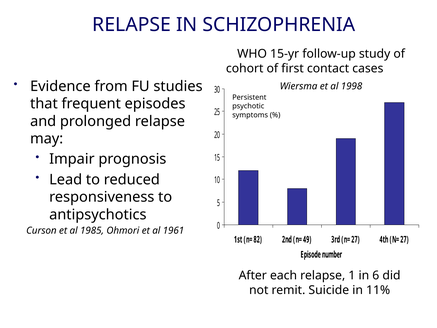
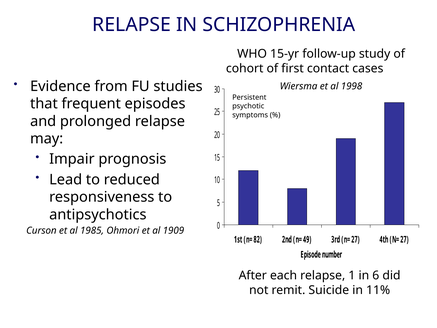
1961: 1961 -> 1909 (173, 231)
